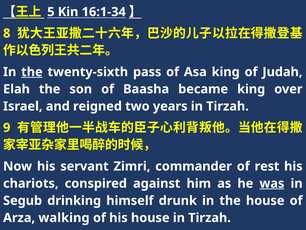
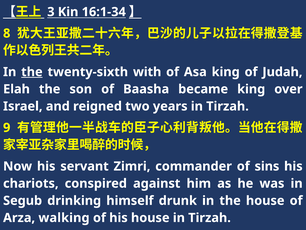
5: 5 -> 3 (51, 12)
pass: pass -> with (147, 72)
rest: rest -> sins (267, 166)
was underline: present -> none (272, 183)
